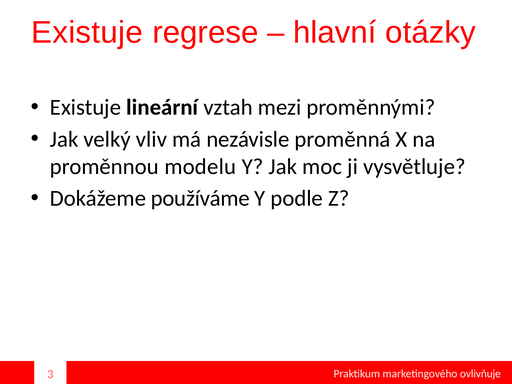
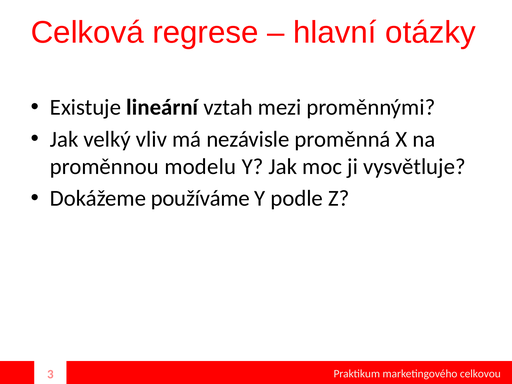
Existuje: Existuje -> Celková (87, 33)
ovlivňuje: ovlivňuje -> celkovou (480, 374)
